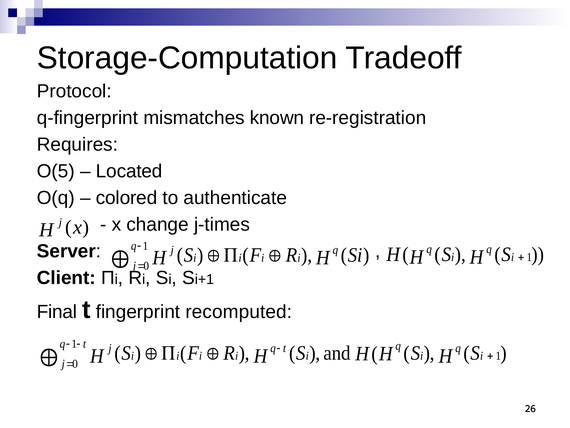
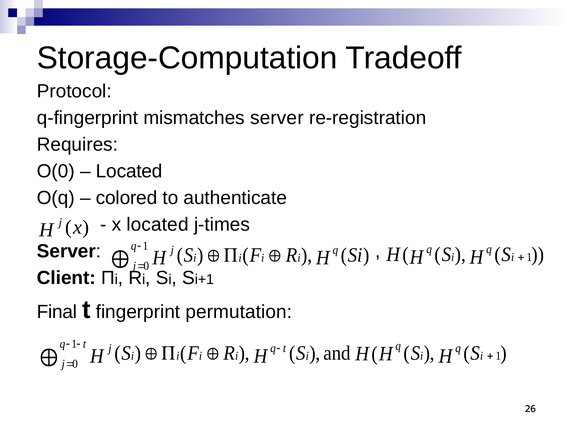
mismatches known: known -> server (277, 118)
O(5: O(5 -> O(0 (56, 171)
x change: change -> located (158, 224)
recomputed: recomputed -> permutation (239, 312)
